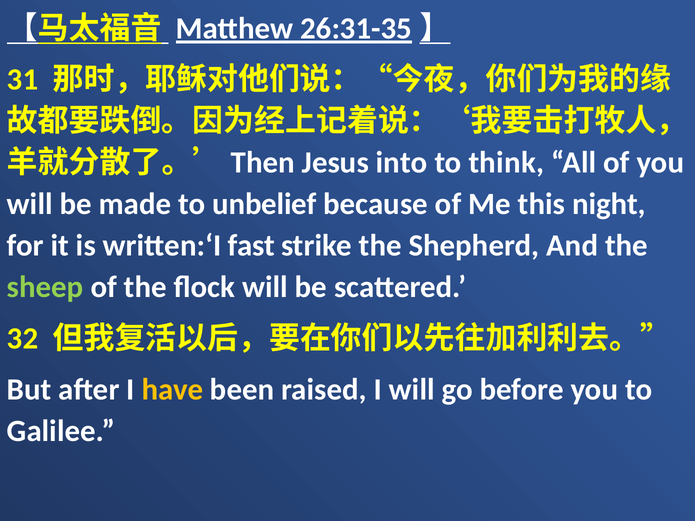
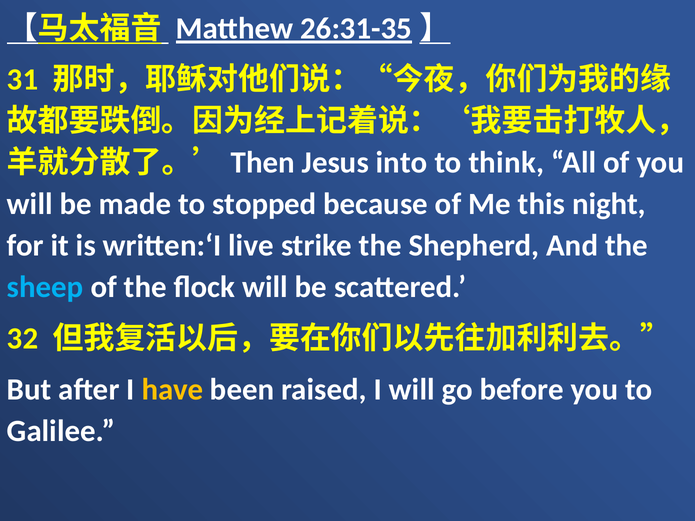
unbelief: unbelief -> stopped (264, 204)
fast: fast -> live (251, 246)
sheep colour: light green -> light blue (45, 287)
